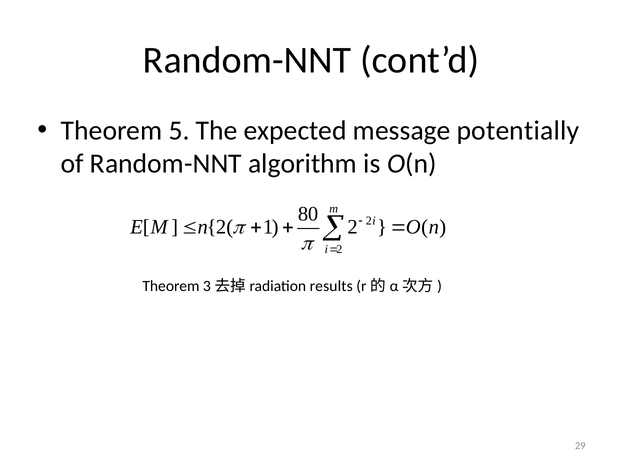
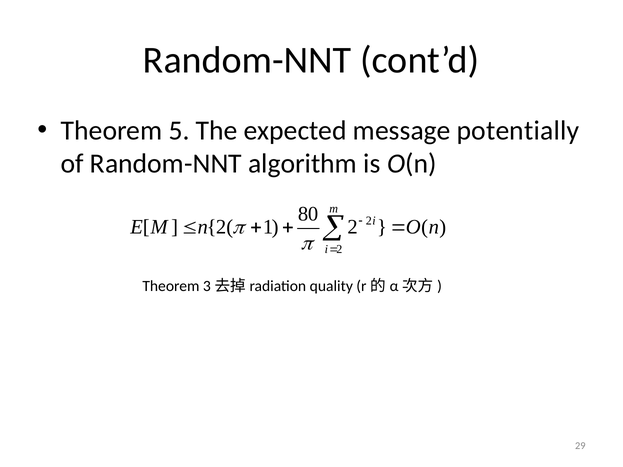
results: results -> quality (331, 286)
